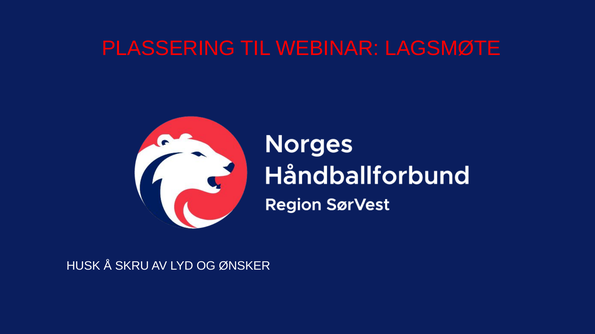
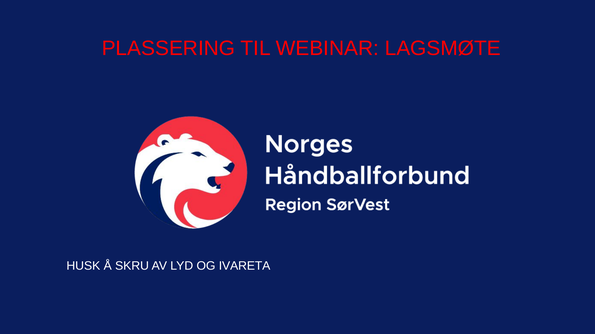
ØNSKER: ØNSKER -> IVARETA (245, 266)
